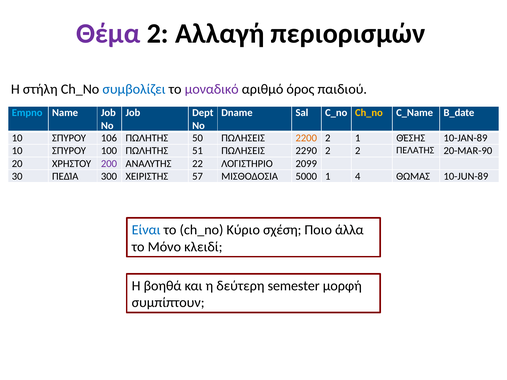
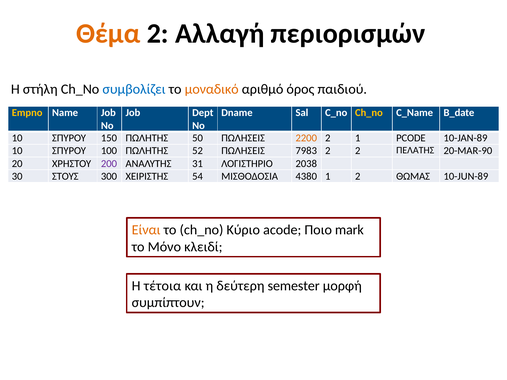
Θέμα colour: purple -> orange (108, 34)
μοναδικό colour: purple -> orange (212, 89)
Empno colour: light blue -> yellow (27, 113)
106: 106 -> 150 (109, 138)
ΘΈΣΗΣ: ΘΈΣΗΣ -> PCODE (411, 138)
51: 51 -> 52 (198, 151)
2290: 2290 -> 7983 (306, 151)
22: 22 -> 31 (198, 164)
2099: 2099 -> 2038 (306, 164)
ΠΕΔΊΑ: ΠΕΔΊΑ -> ΣΤΟΥΣ (65, 176)
57: 57 -> 54 (198, 176)
5000: 5000 -> 4380 (306, 176)
1 4: 4 -> 2 (358, 176)
Είναι colour: blue -> orange (146, 230)
σχέση: σχέση -> acode (282, 230)
άλλα: άλλα -> mark (349, 230)
βοηθά: βοηθά -> τέτοια (162, 286)
